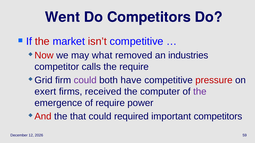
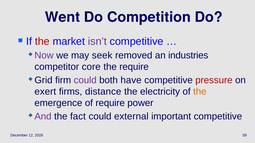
Do Competitors: Competitors -> Competition (149, 17)
isn’t colour: red -> purple (97, 42)
Now colour: red -> purple (44, 55)
what: what -> seek (102, 55)
calls: calls -> core (91, 67)
received: received -> distance (103, 92)
computer: computer -> electricity (160, 92)
the colour: purple -> orange (200, 92)
And colour: red -> purple (43, 117)
that: that -> fact (78, 117)
required: required -> external (131, 117)
important competitors: competitors -> competitive (218, 117)
